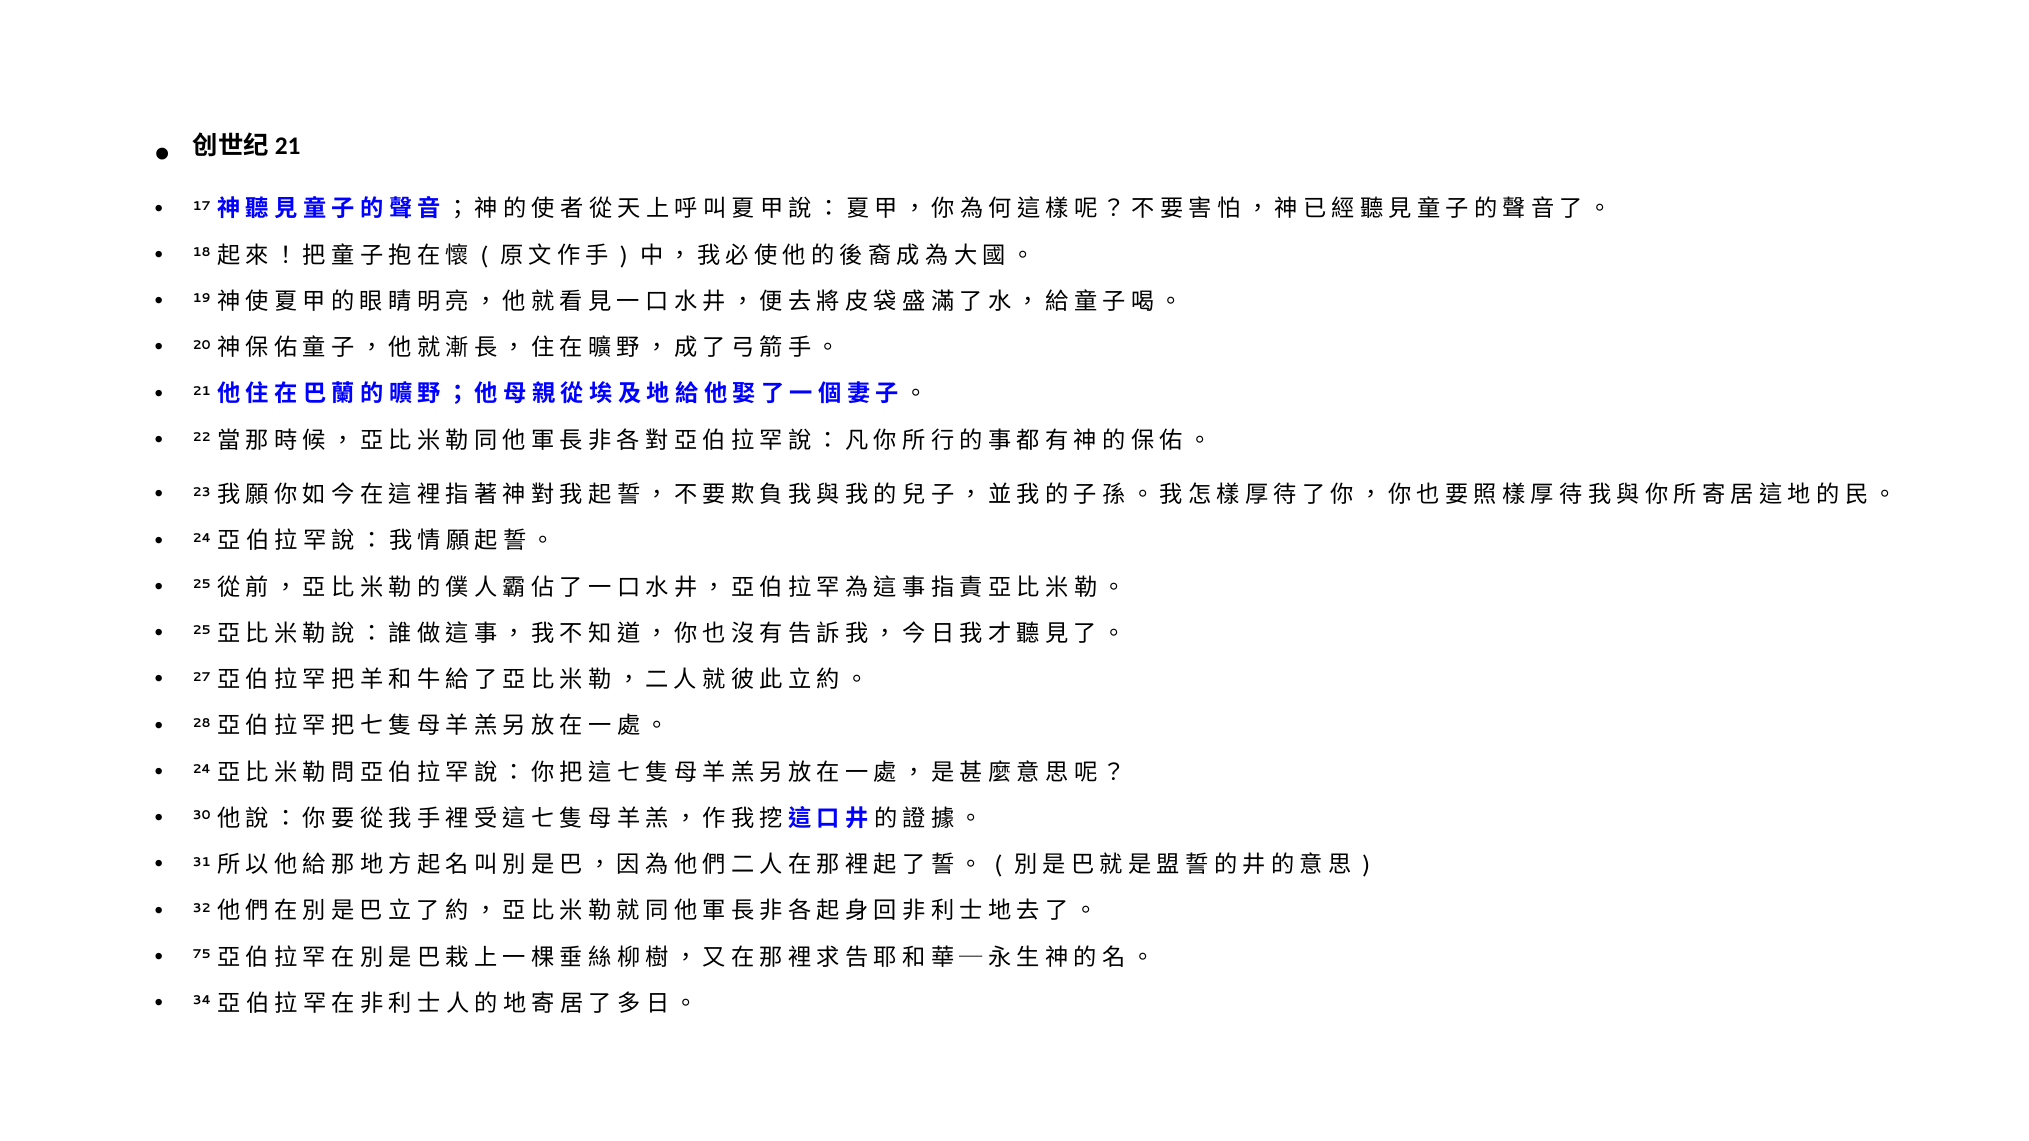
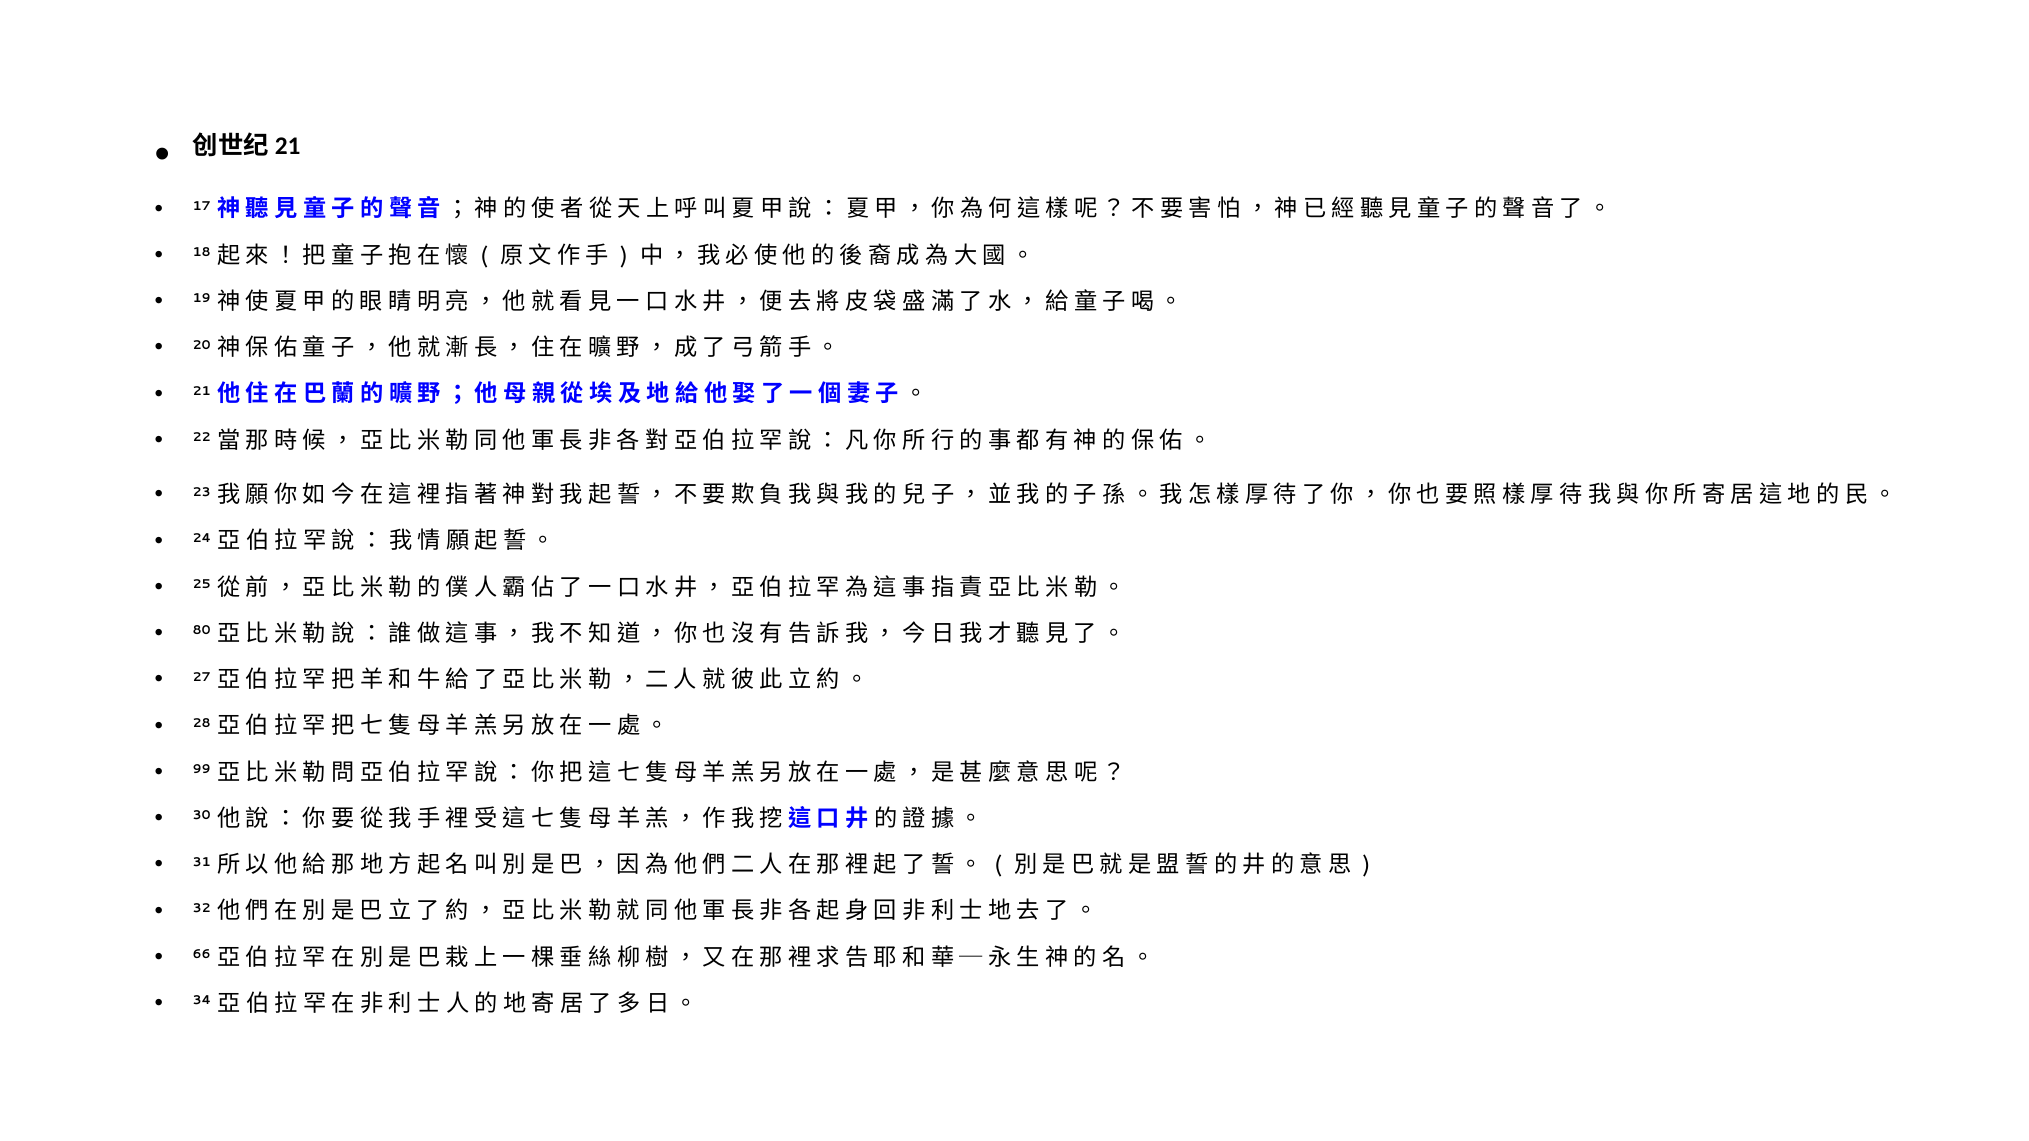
25: 25 -> 80 (202, 631)
24: 24 -> 99 (202, 770)
75: 75 -> 66 (202, 955)
